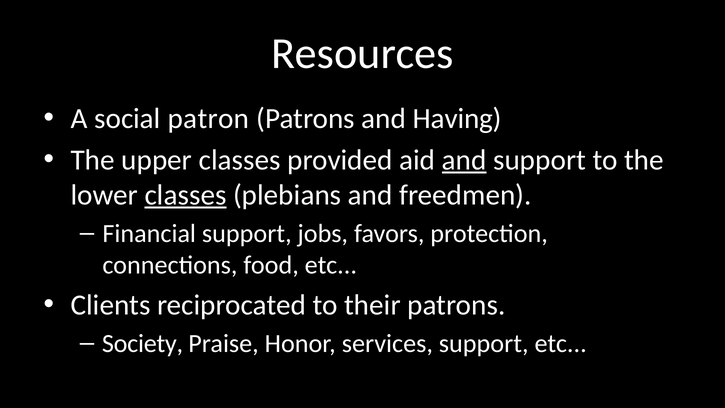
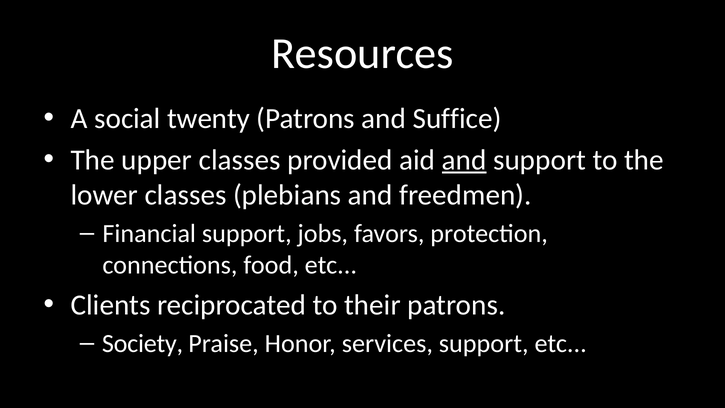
patron: patron -> twenty (209, 118)
Having: Having -> Suffice (457, 118)
classes underline: present -> none (186, 195)
